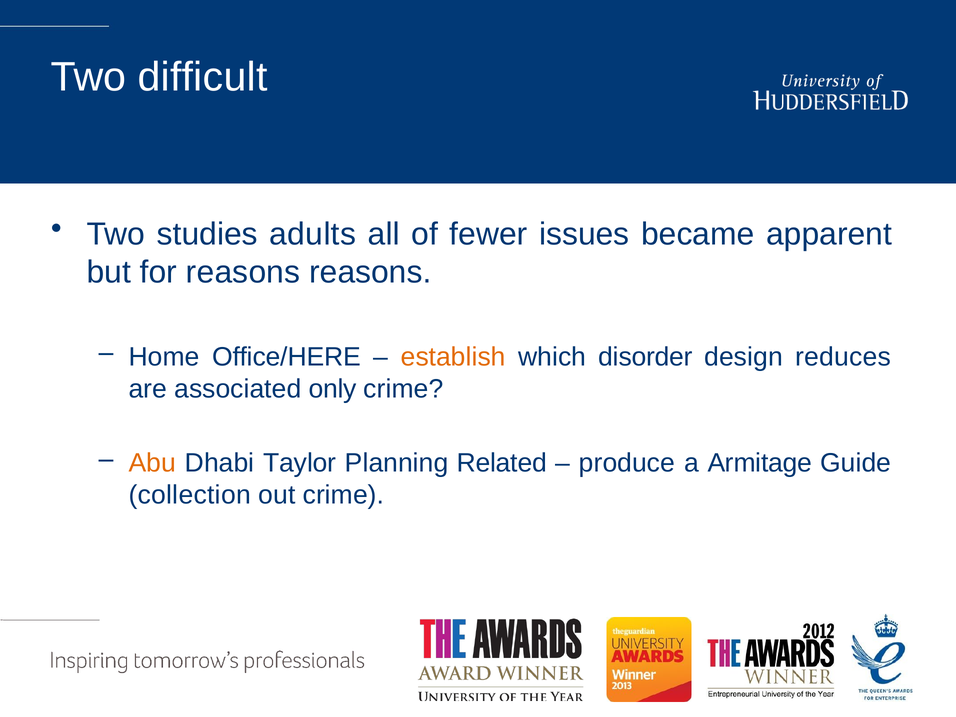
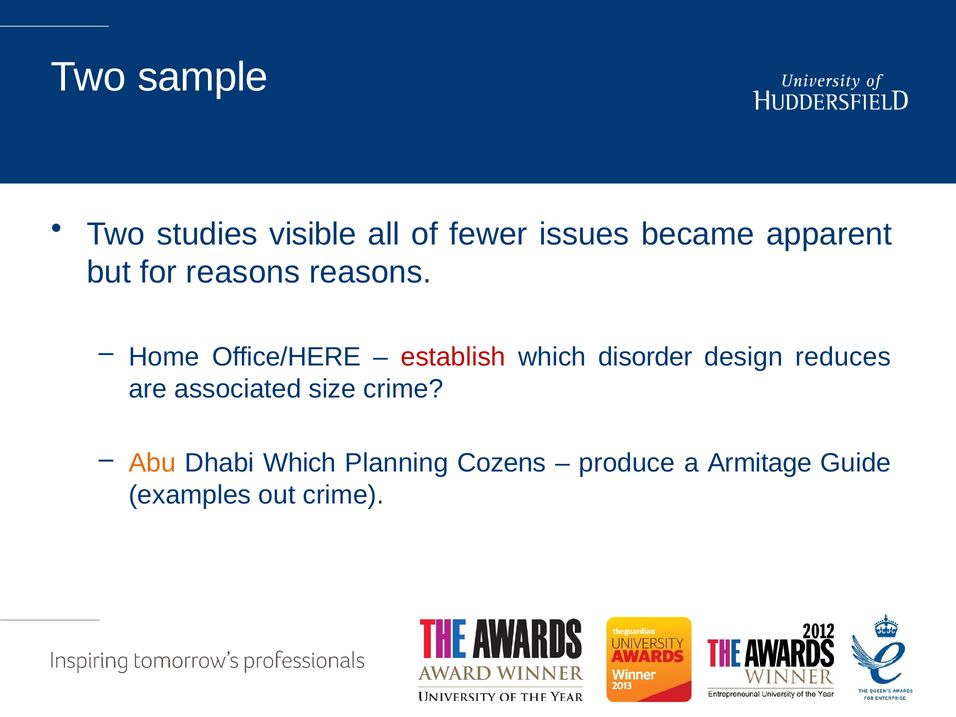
difficult: difficult -> sample (203, 77)
adults: adults -> visible (313, 234)
establish colour: orange -> red (453, 357)
only: only -> size (332, 389)
Dhabi Taylor: Taylor -> Which (300, 463)
Related: Related -> Cozens (502, 463)
collection: collection -> examples (190, 495)
